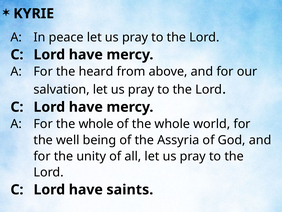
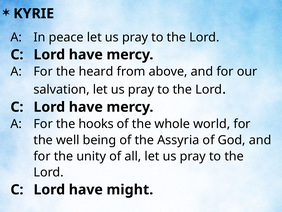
For the whole: whole -> hooks (96, 124)
saints: saints -> might (130, 189)
